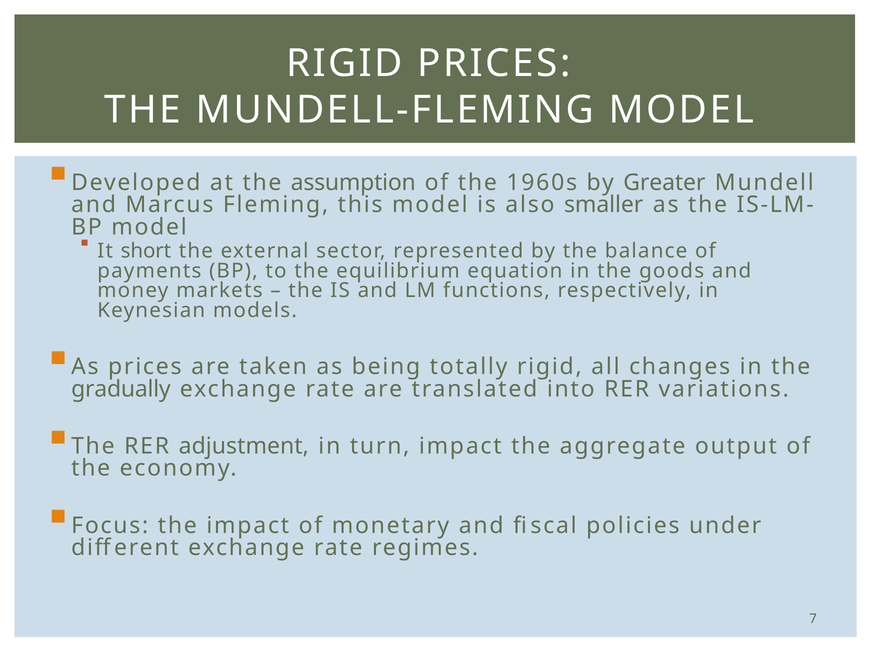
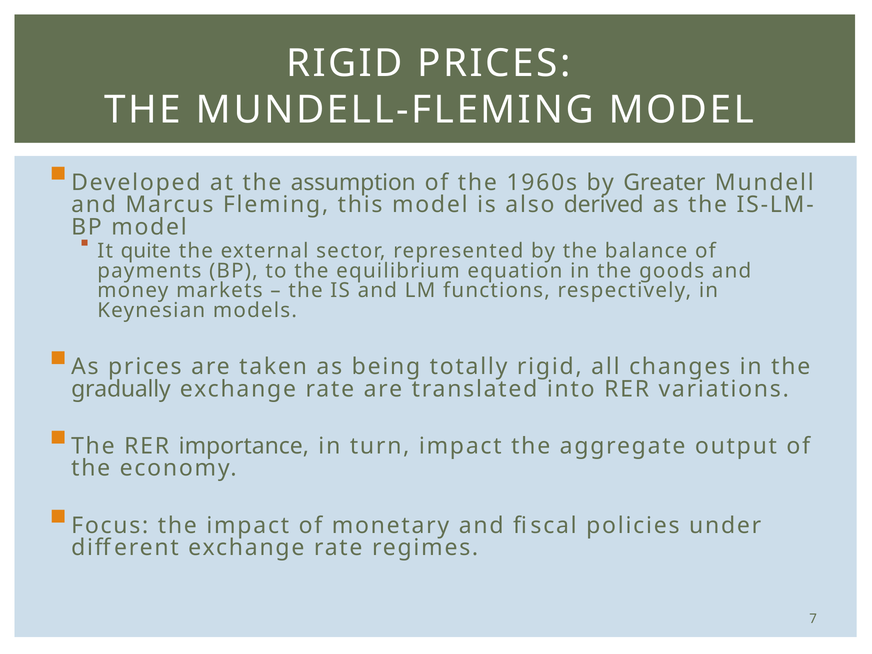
smaller: smaller -> derived (604, 205)
short: short -> quite (146, 251)
adjustment: adjustment -> importance (244, 446)
